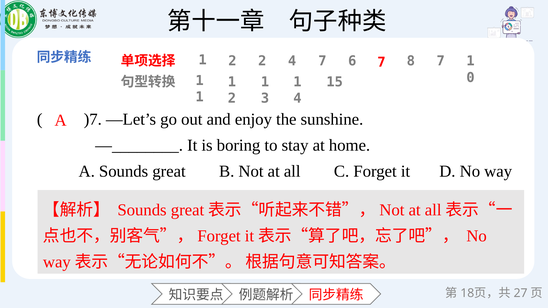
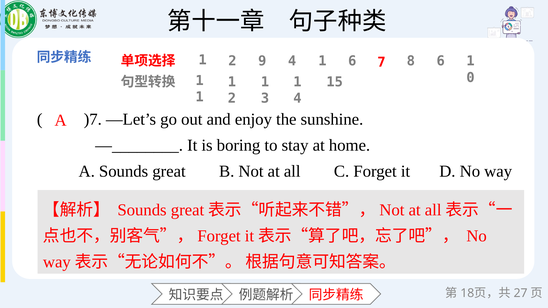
2 2: 2 -> 9 (262, 61)
4 7: 7 -> 1 (322, 61)
8 7: 7 -> 6 (441, 61)
